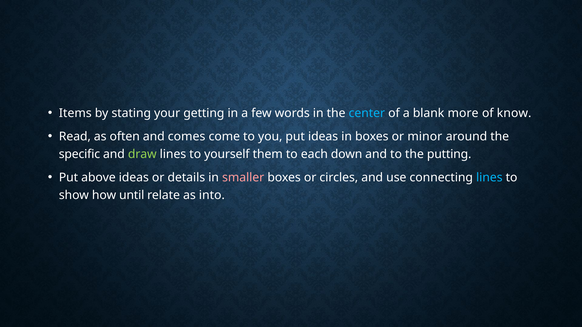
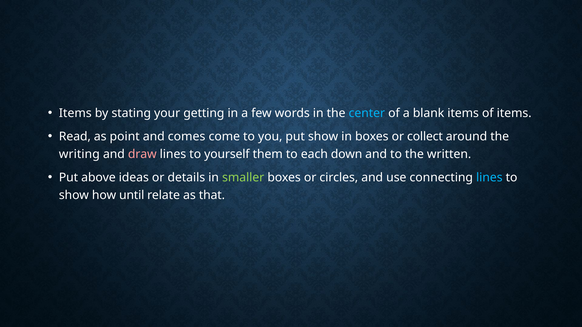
blank more: more -> items (463, 113)
of know: know -> items (514, 113)
often: often -> point (125, 137)
put ideas: ideas -> show (323, 137)
minor: minor -> collect (425, 137)
specific: specific -> writing (79, 154)
draw colour: light green -> pink (142, 154)
putting: putting -> written (449, 154)
smaller colour: pink -> light green (243, 178)
into: into -> that (212, 195)
